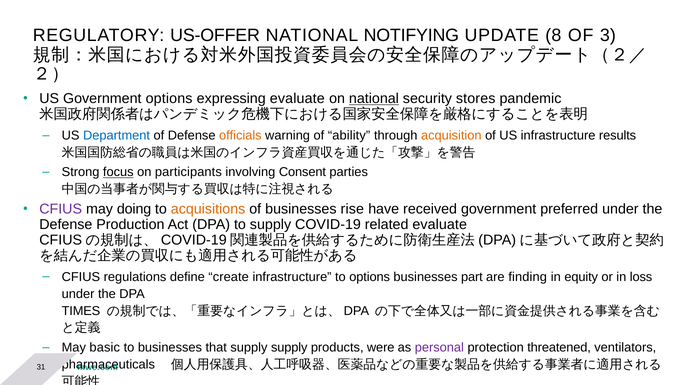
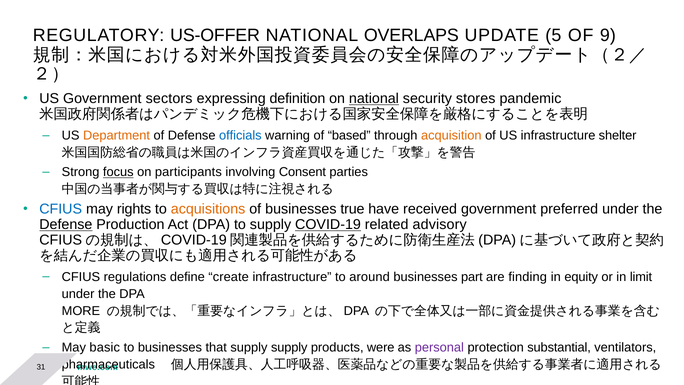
NOTIFYING: NOTIFYING -> OVERLAPS (411, 35)
8: 8 -> 5 (553, 35)
3: 3 -> 9 (608, 35)
Government options: options -> sectors (169, 99)
expressing evaluate: evaluate -> definition (297, 99)
Department colour: blue -> orange (117, 135)
officials colour: orange -> blue (240, 135)
ability: ability -> based (349, 135)
results: results -> shelter (618, 135)
CFIUS colour: purple -> blue (61, 209)
doing: doing -> rights (134, 209)
rise: rise -> true (352, 209)
Defense underline: none -> present (66, 225)
COVID-19 underline: none -> present (328, 225)
related evaluate: evaluate -> advisory (440, 225)
to options: options -> around (370, 277)
loss: loss -> limit (641, 277)
TIMES: TIMES -> MORE (81, 311)
threatened: threatened -> substantial (559, 347)
